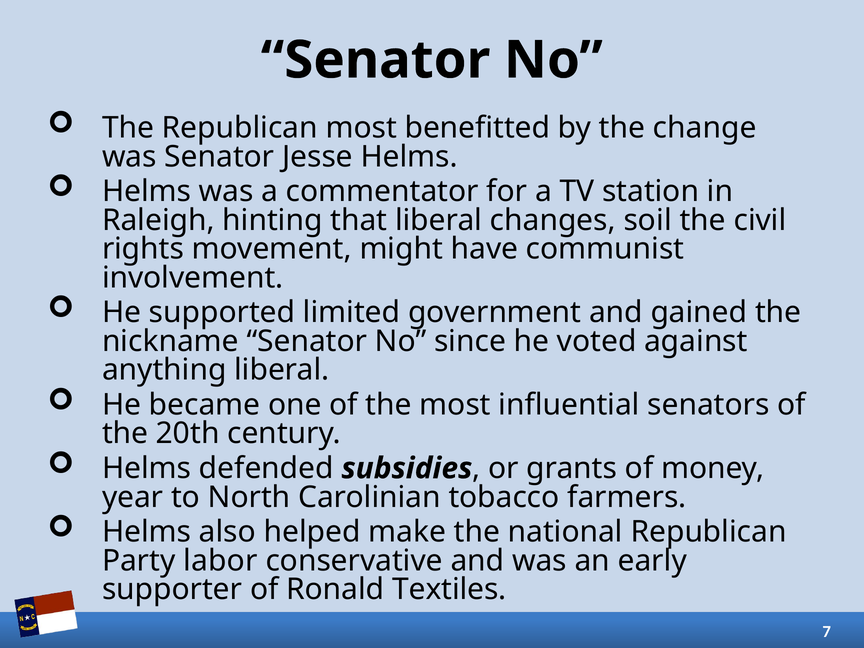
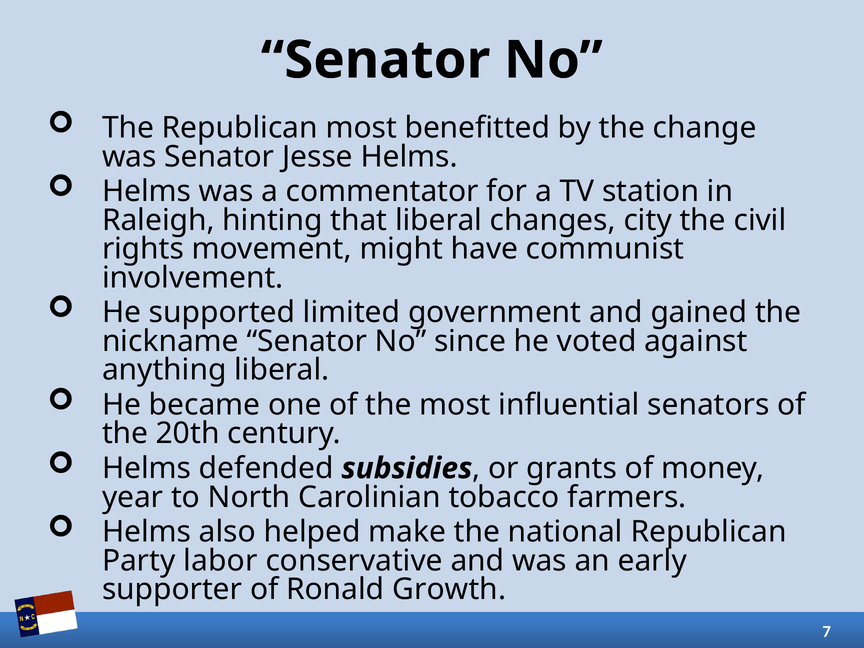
soil: soil -> city (648, 220)
Textiles: Textiles -> Growth (449, 589)
